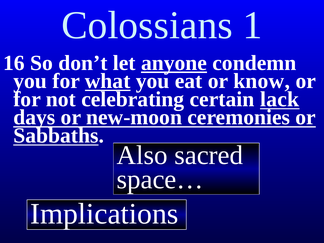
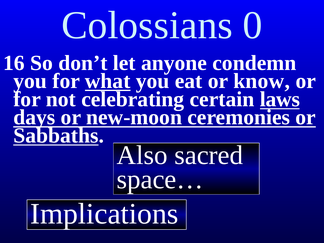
1: 1 -> 0 (252, 25)
anyone underline: present -> none (174, 63)
lack: lack -> laws (280, 99)
